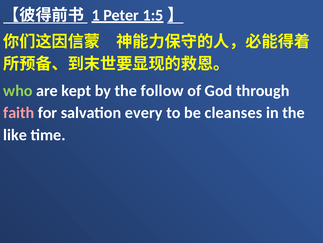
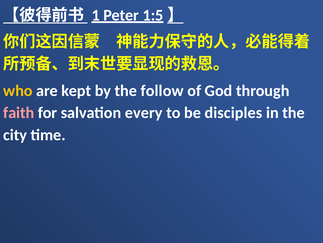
who colour: light green -> yellow (18, 90)
cleanses: cleanses -> disciples (233, 112)
like: like -> city (15, 135)
